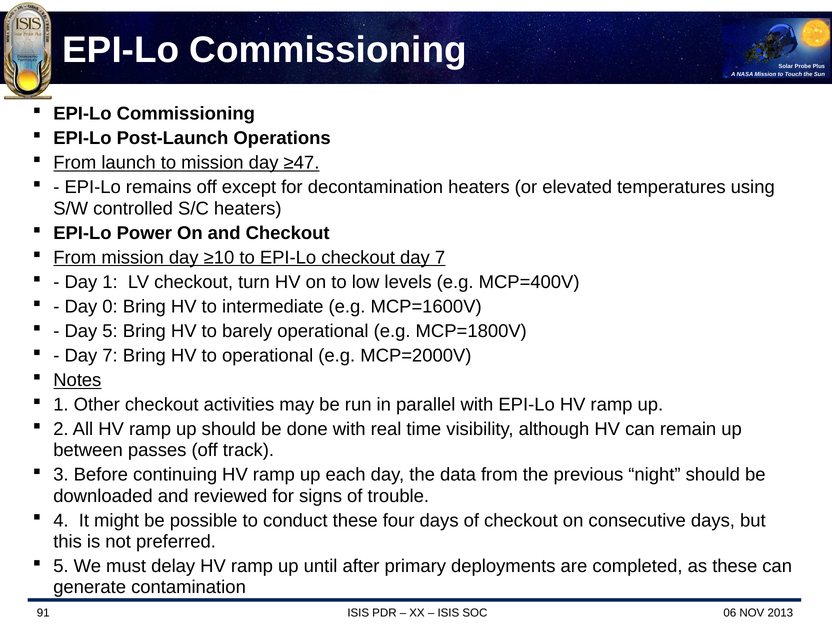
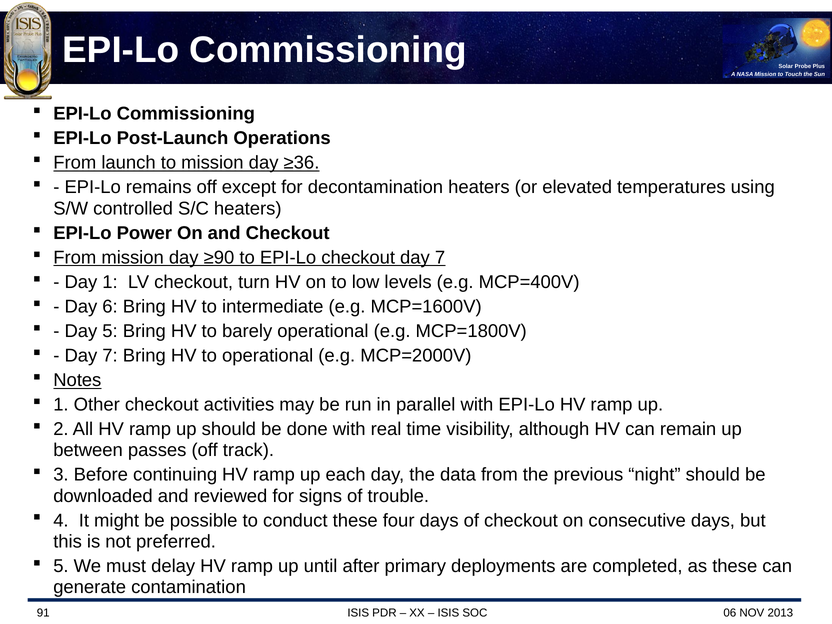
≥47: ≥47 -> ≥36 (301, 163)
≥10: ≥10 -> ≥90 (219, 258)
0: 0 -> 6 (110, 307)
